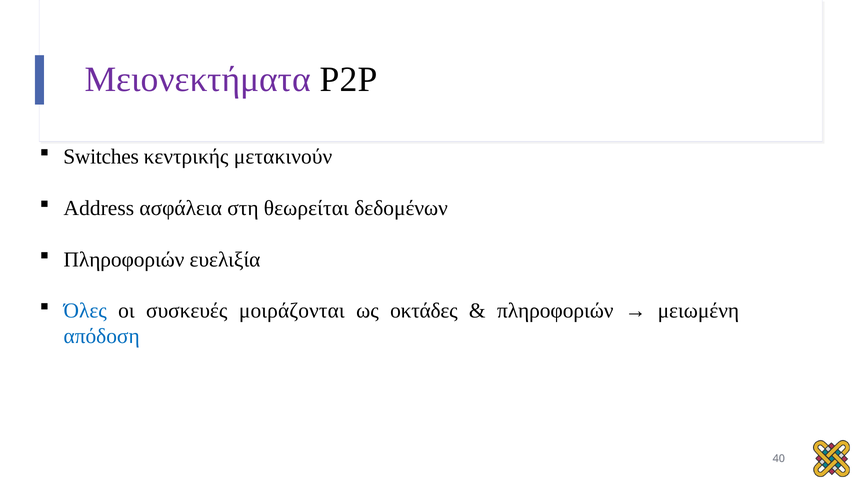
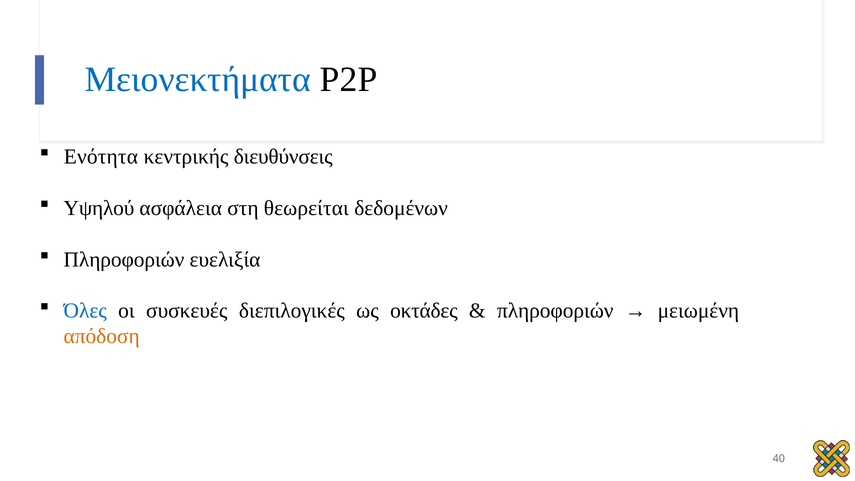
Μειονεκτήματα colour: purple -> blue (198, 80)
Switches: Switches -> Ενότητα (101, 157)
μετακινούν: μετακινούν -> διευθύνσεις (283, 157)
Address: Address -> Υψηλού (99, 208)
μοιράζονται: μοιράζονται -> διεπιλογικές (292, 311)
απόδοση colour: blue -> orange (102, 336)
